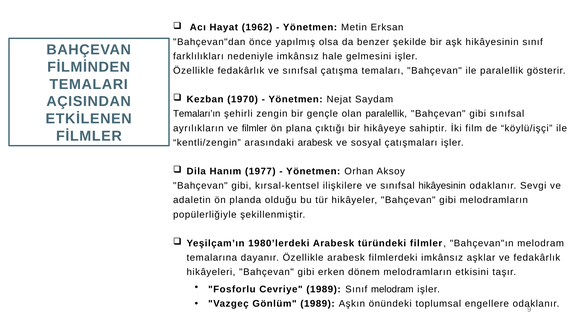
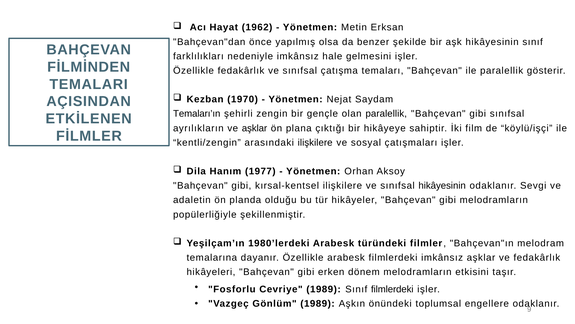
ve filmler: filmler -> aşklar (255, 128)
arasındaki arabesk: arabesk -> ilişkilere (315, 142)
Sınıf melodram: melodram -> filmlerdeki (392, 289)
